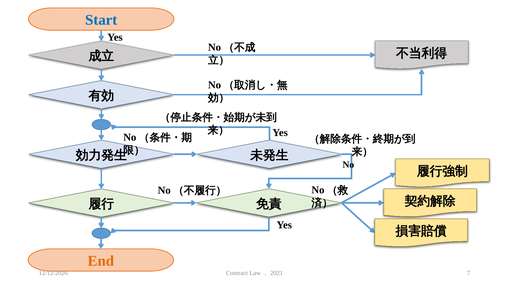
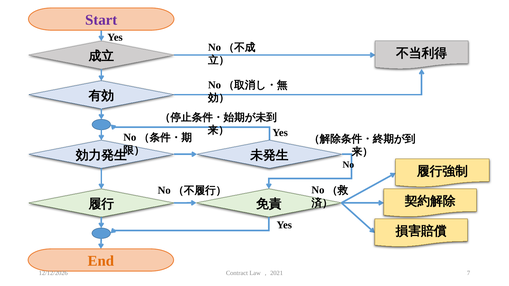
Start colour: blue -> purple (101, 20)
